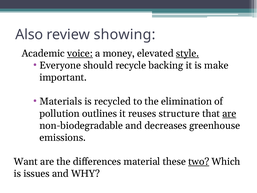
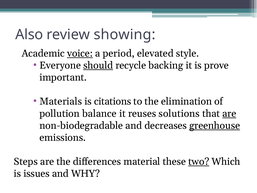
money: money -> period (119, 53)
style underline: present -> none (187, 53)
should underline: none -> present (98, 65)
make: make -> prove (216, 65)
recycled: recycled -> citations (113, 101)
outlines: outlines -> balance (99, 113)
structure: structure -> solutions (179, 113)
greenhouse underline: none -> present (215, 125)
Want: Want -> Steps (26, 161)
